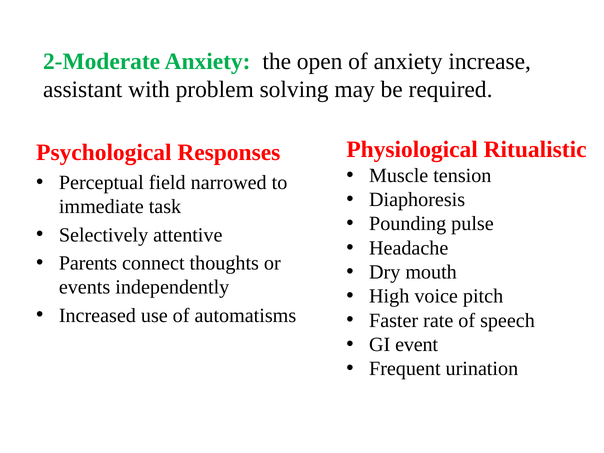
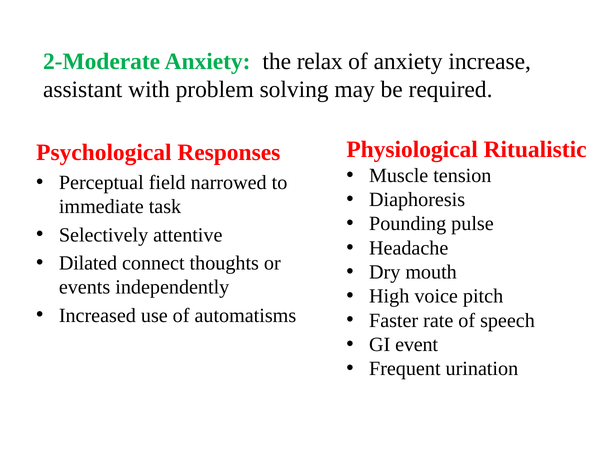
open: open -> relax (320, 61)
Parents: Parents -> Dilated (88, 263)
